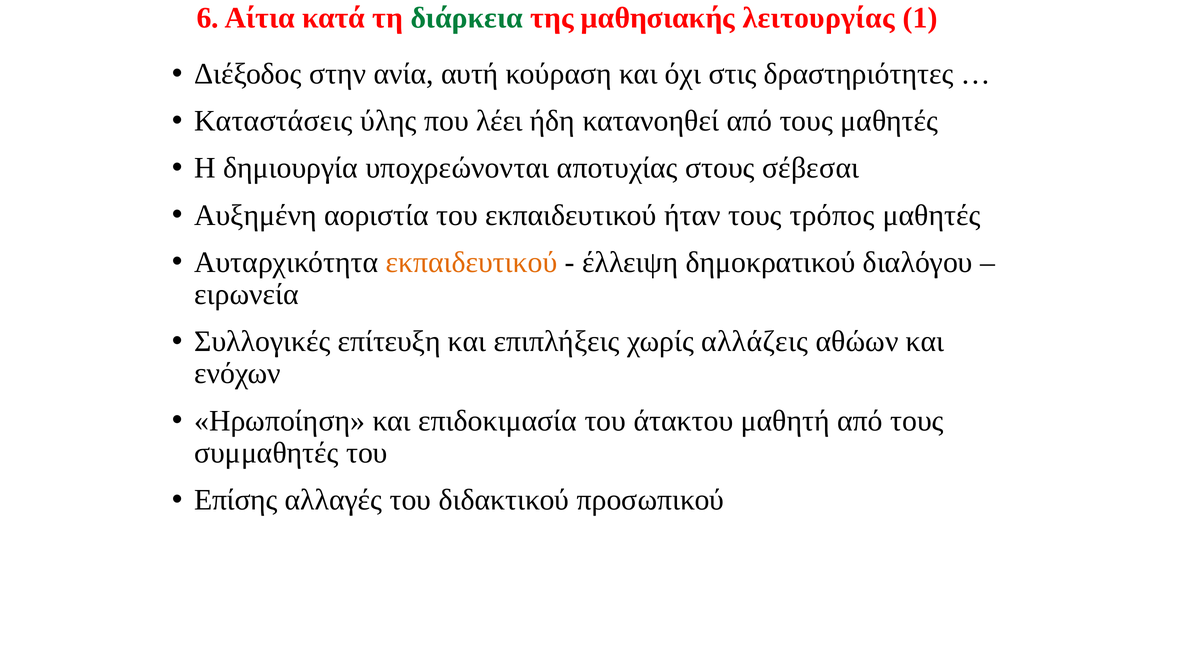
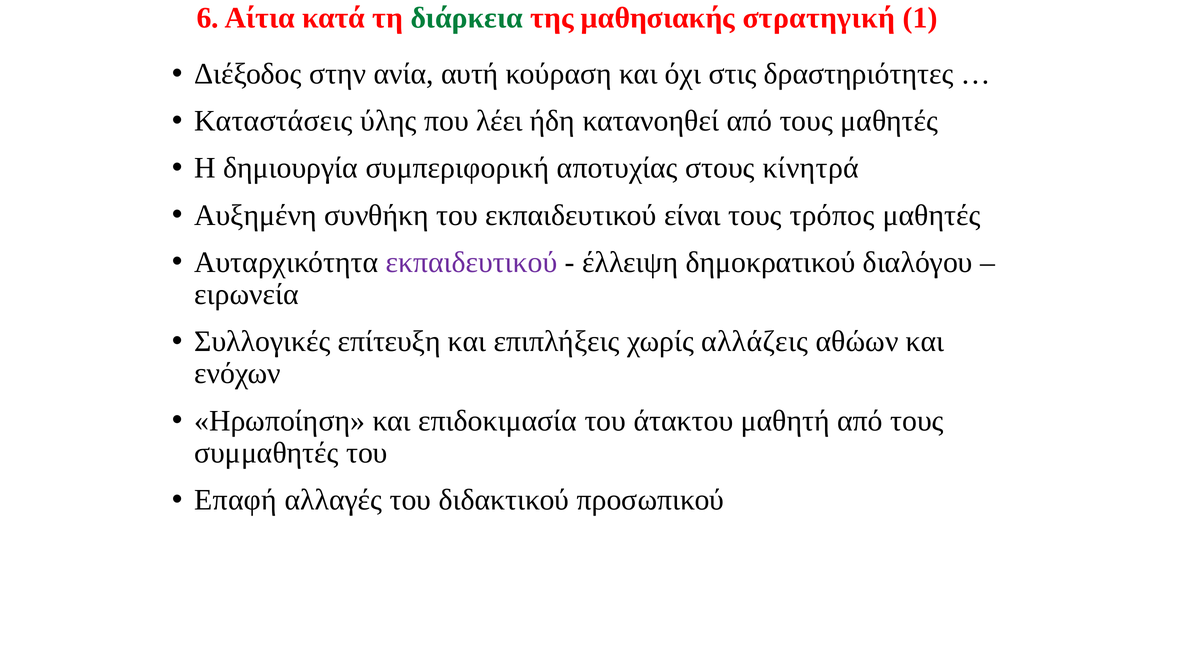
λειτουργίας: λειτουργίας -> στρατηγική (819, 18)
υποχρεώνονται: υποχρεώνονται -> συμπεριφορική (457, 168)
σέβεσαι: σέβεσαι -> κίνητρά (811, 168)
αοριστία: αοριστία -> συνθήκη (377, 215)
ήταν: ήταν -> είναι (692, 215)
εκπαιδευτικού colour: orange -> purple (472, 262)
Επίσης: Επίσης -> Επαφή (236, 500)
